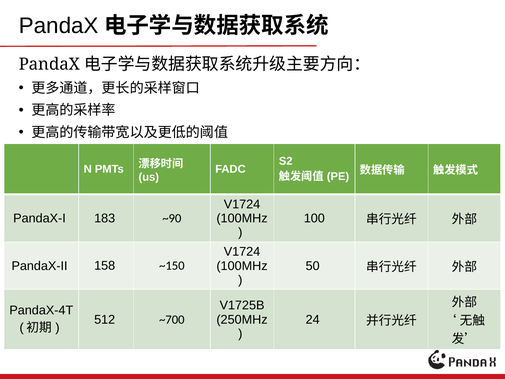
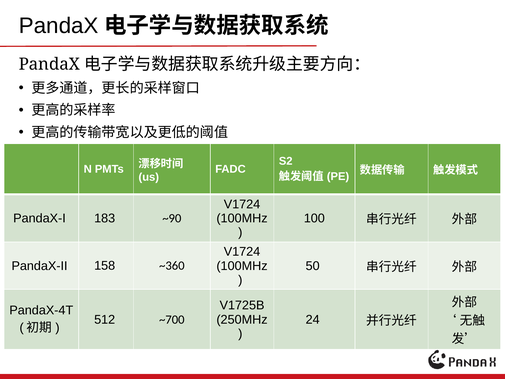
~150: ~150 -> ~360 (172, 266)
